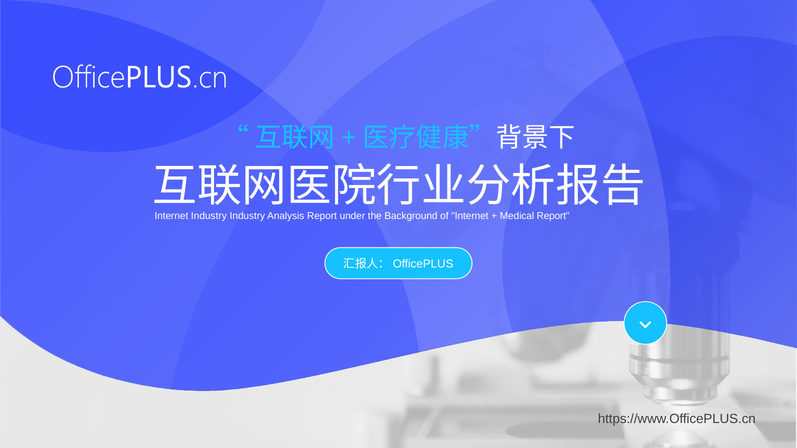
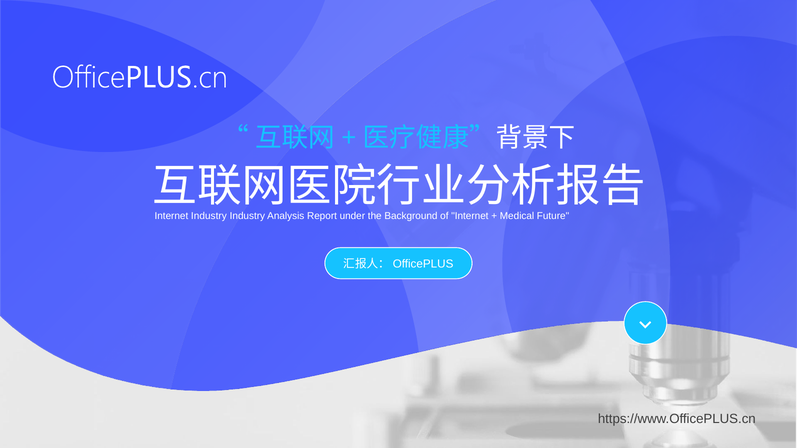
Medical Report: Report -> Future (553, 216)
